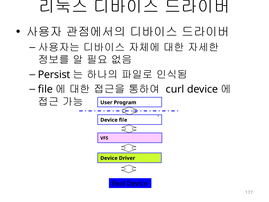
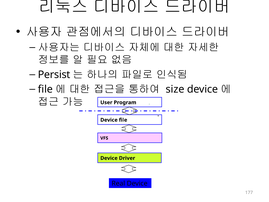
curl: curl -> size (175, 89)
